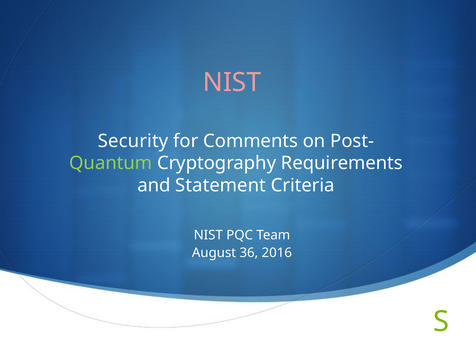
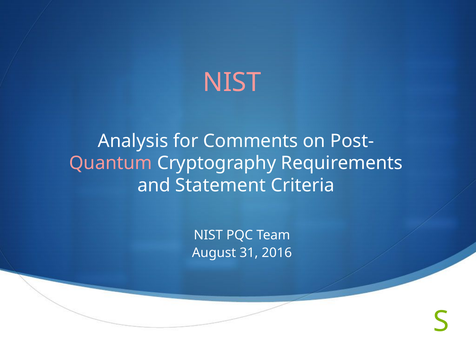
Security: Security -> Analysis (133, 141)
Quantum colour: light green -> pink (111, 163)
36: 36 -> 31 (249, 253)
